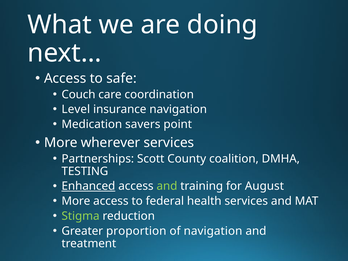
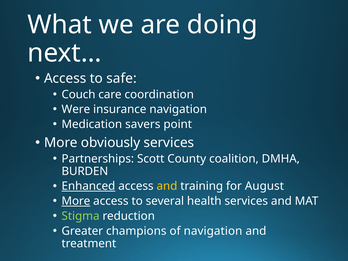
Level: Level -> Were (76, 109)
wherever: wherever -> obviously (111, 143)
TESTING: TESTING -> BURDEN (85, 171)
and colour: light green -> yellow (167, 186)
More underline: none -> present (76, 201)
federal: federal -> several (165, 201)
proportion: proportion -> champions (136, 231)
